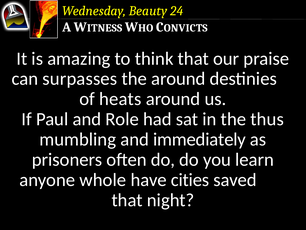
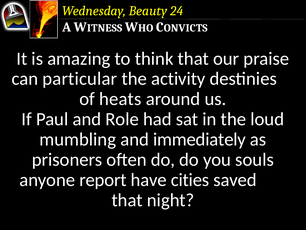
surpasses: surpasses -> particular (80, 79)
the around: around -> activity (178, 79)
thus: thus -> loud (267, 119)
learn: learn -> souls (255, 159)
whole: whole -> report (103, 180)
